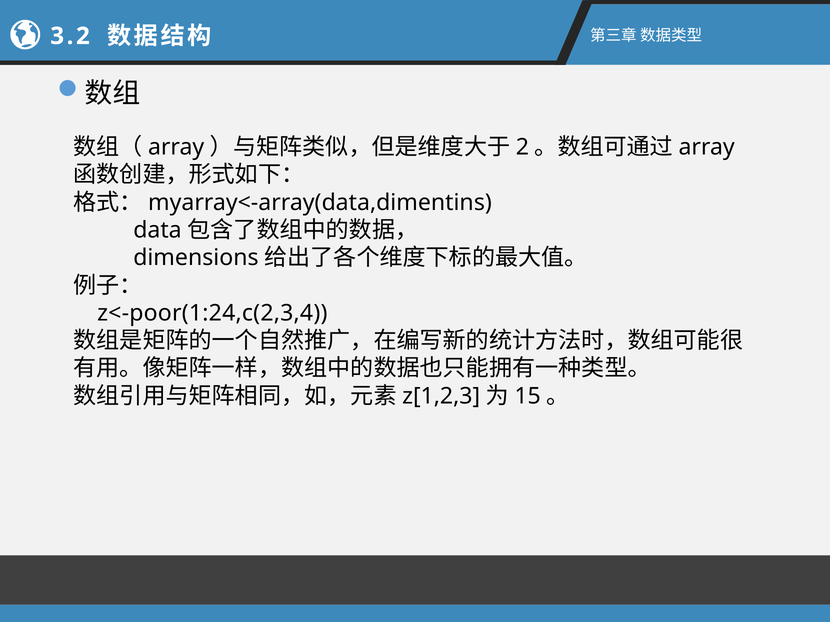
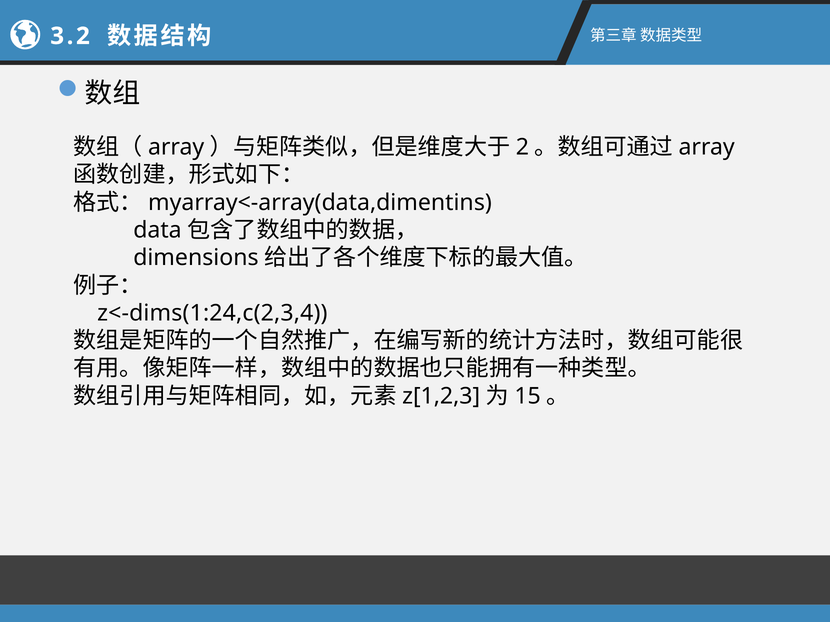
z<-poor(1:24,c(2,3,4: z<-poor(1:24,c(2,3,4 -> z<-dims(1:24,c(2,3,4 (212, 313)
